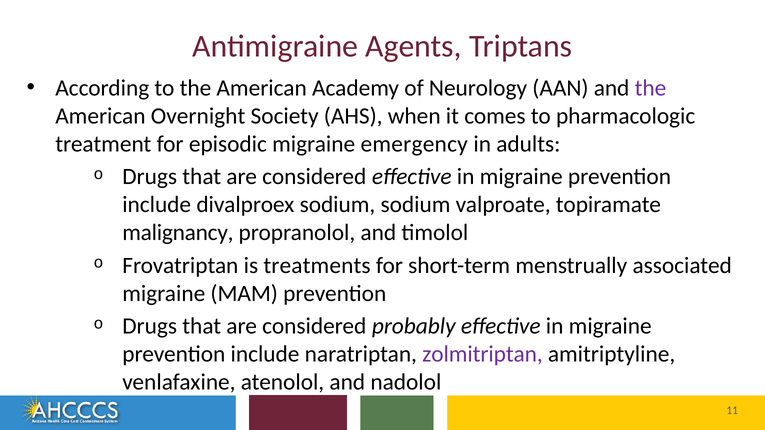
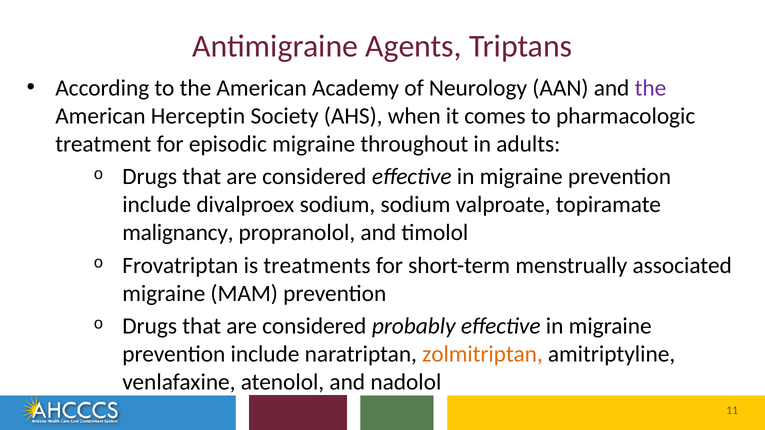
Overnight: Overnight -> Herceptin (198, 116)
emergency: emergency -> throughout (414, 144)
zolmitriptan colour: purple -> orange (482, 354)
